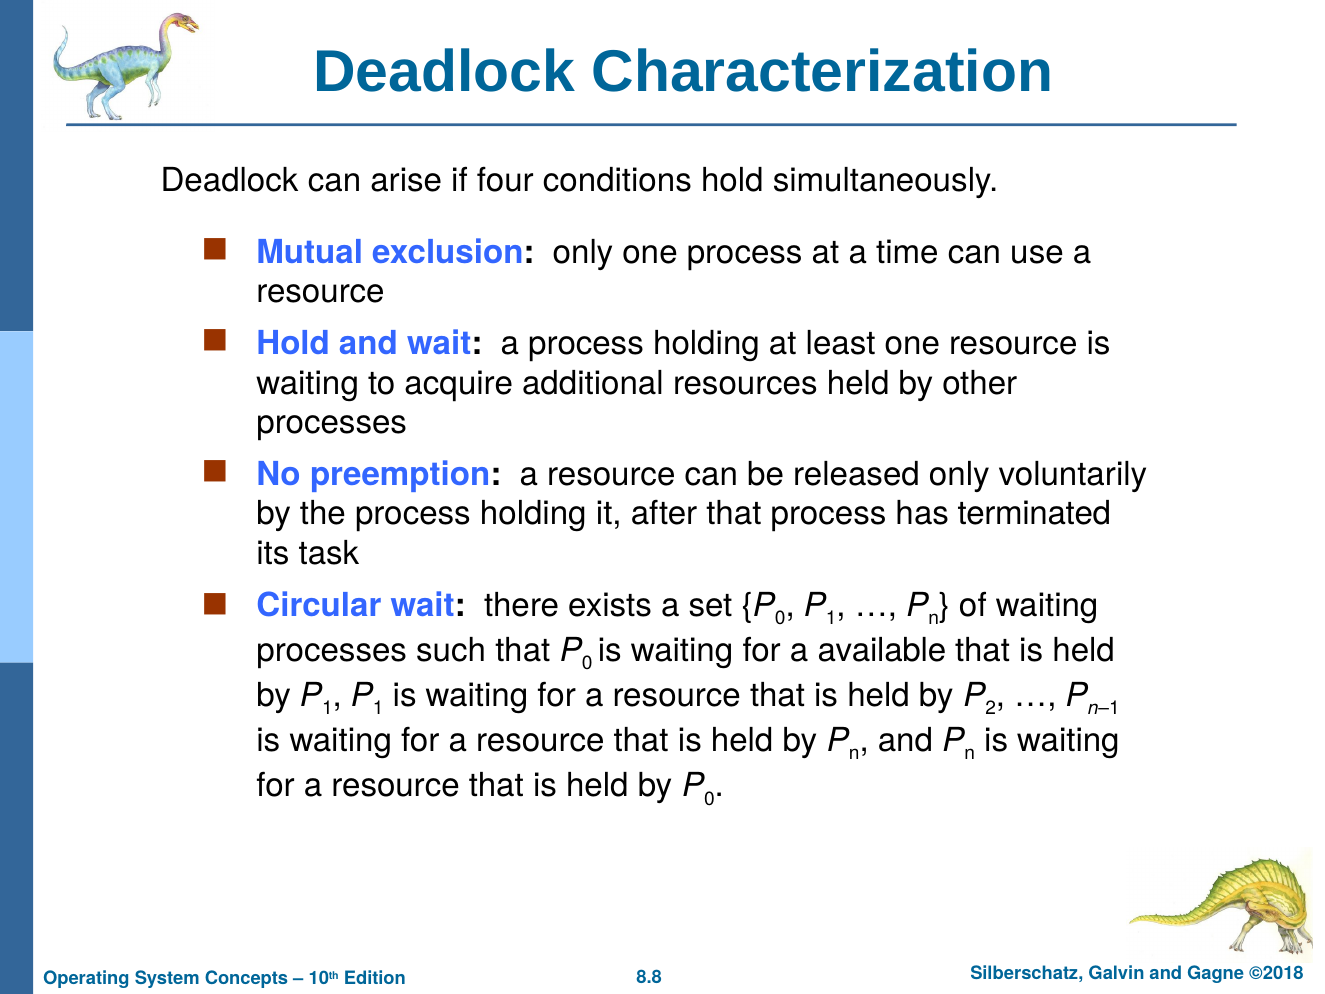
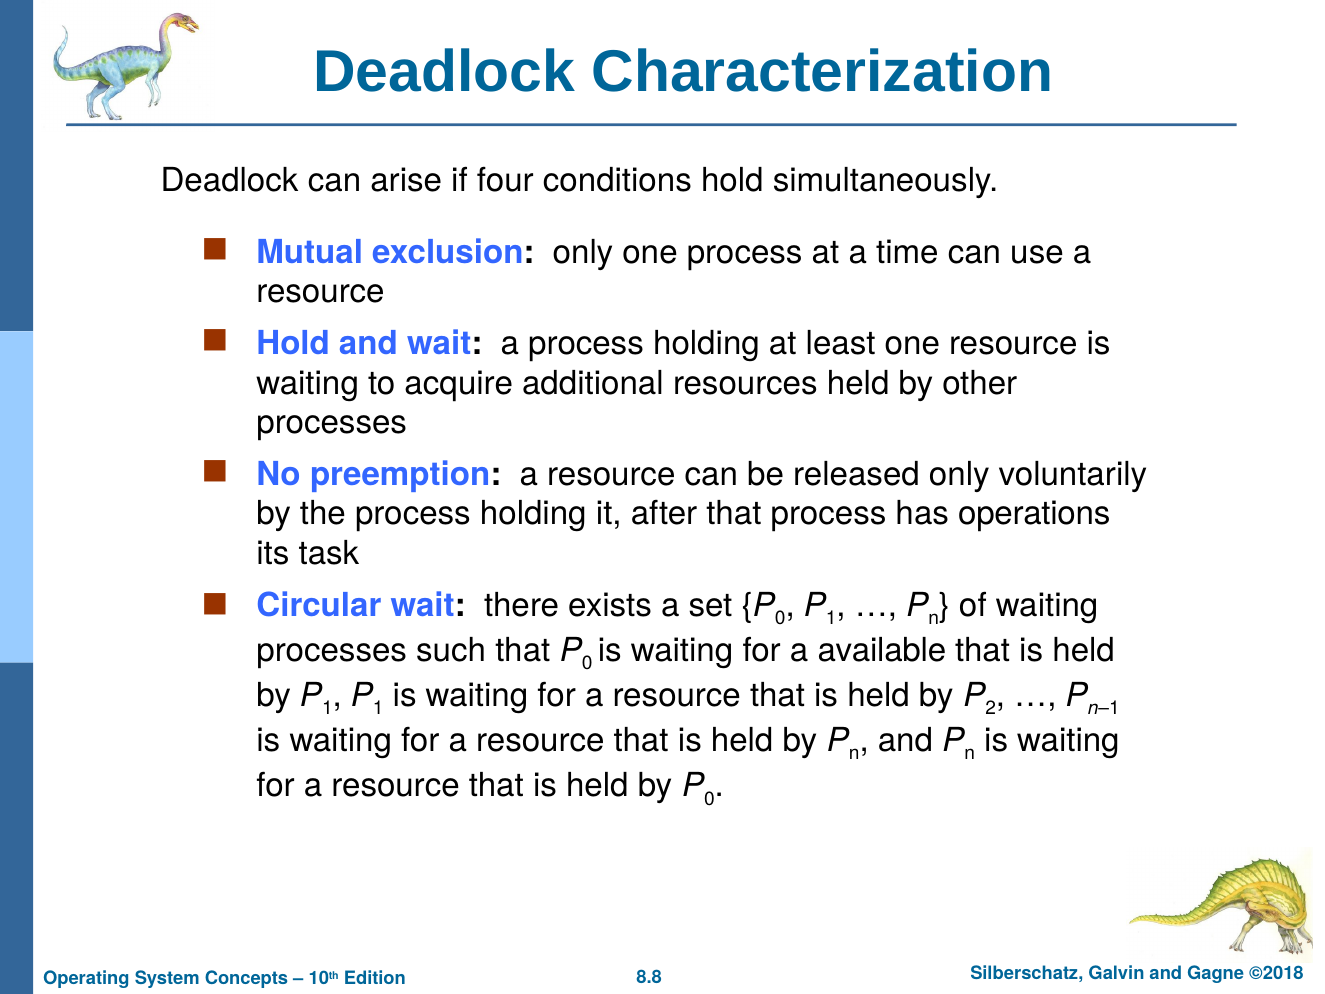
terminated: terminated -> operations (1034, 514)
